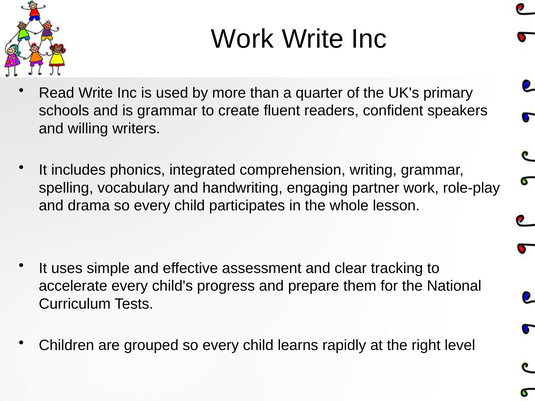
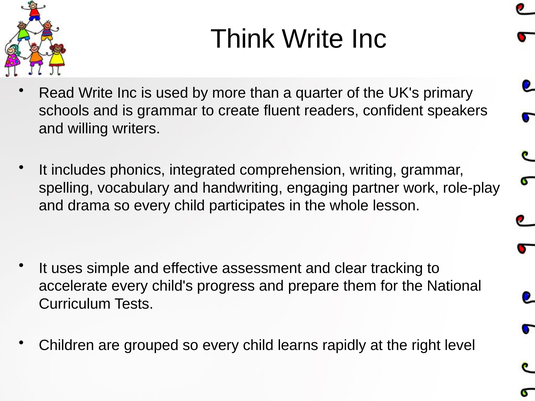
Work: Work -> Think (243, 39)
